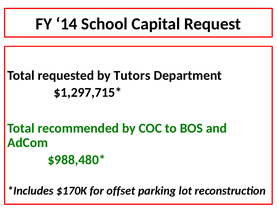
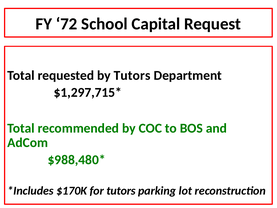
14: 14 -> 72 (67, 24)
for offset: offset -> tutors (121, 190)
